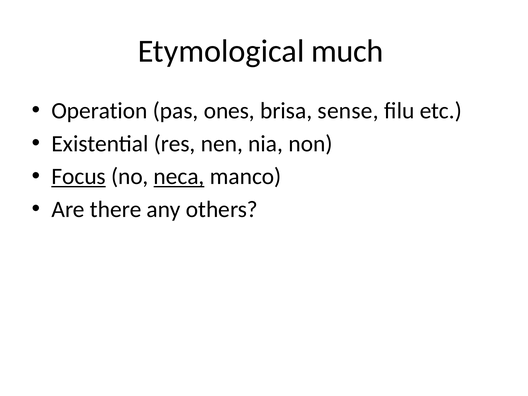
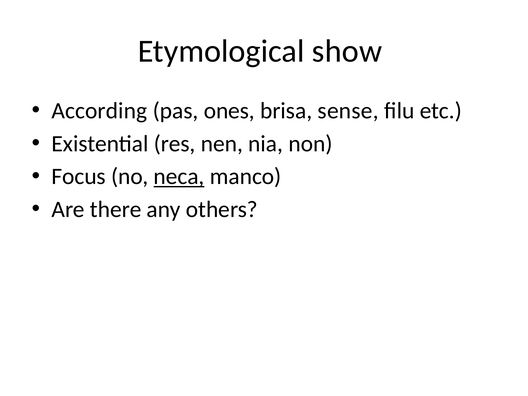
much: much -> show (347, 51)
Operation: Operation -> According (99, 111)
Focus underline: present -> none (79, 176)
